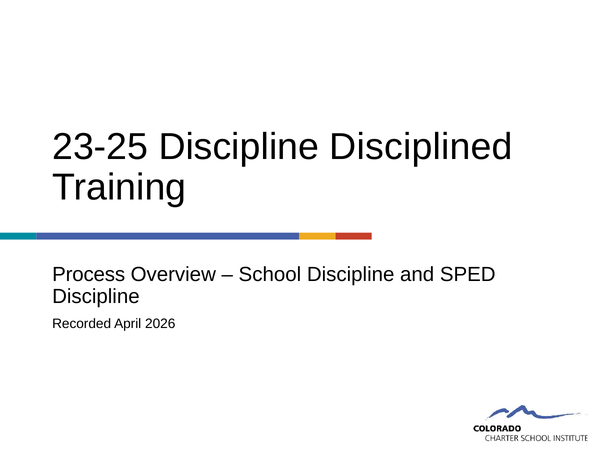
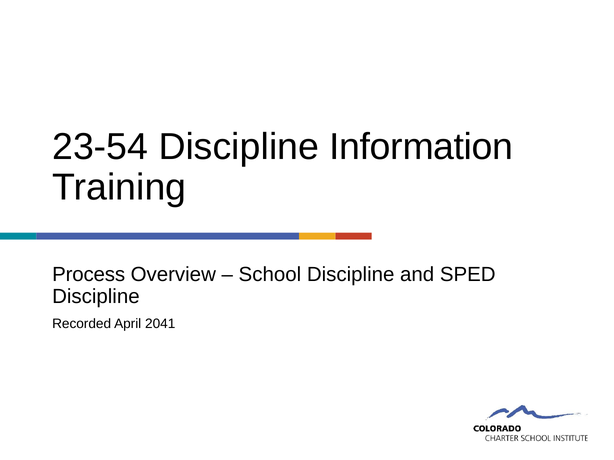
23-25: 23-25 -> 23-54 (100, 147)
Disciplined: Disciplined -> Information (421, 147)
2026: 2026 -> 2041 (160, 324)
